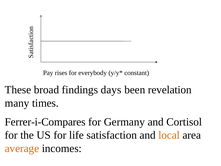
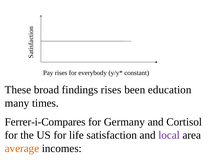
findings days: days -> rises (111, 90)
revelation: revelation -> education (170, 90)
local colour: orange -> purple (169, 135)
